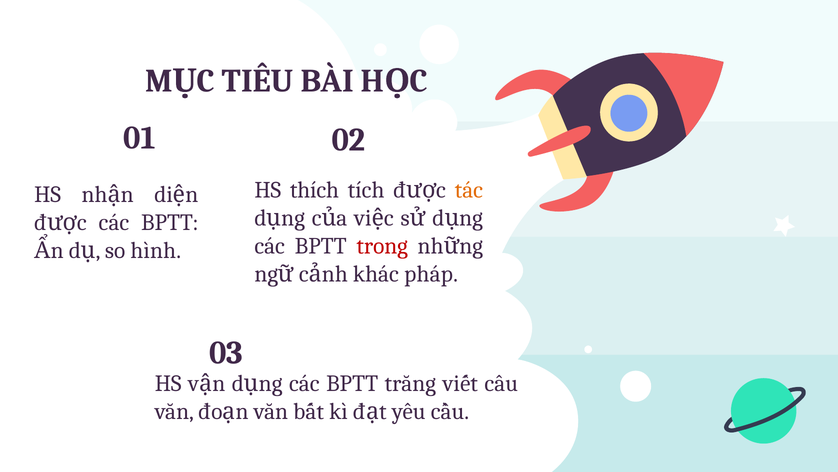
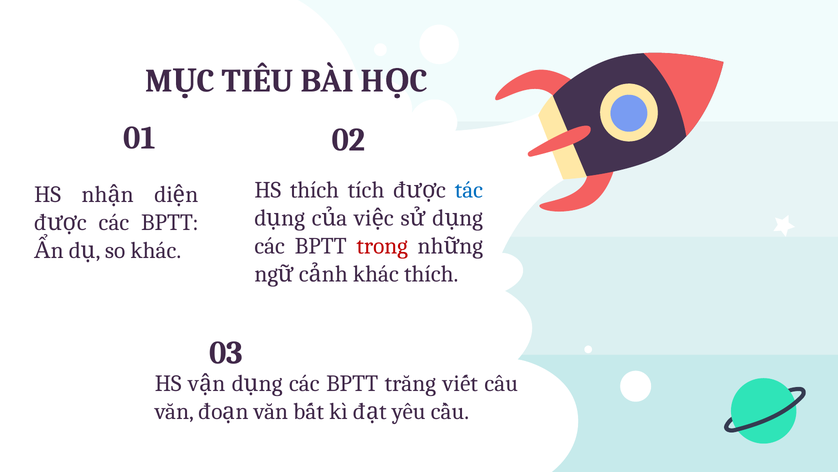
tác colour: orange -> blue (469, 190)
so hình: hình -> khác (156, 250)
khác pháp: pháp -> thích (431, 274)
